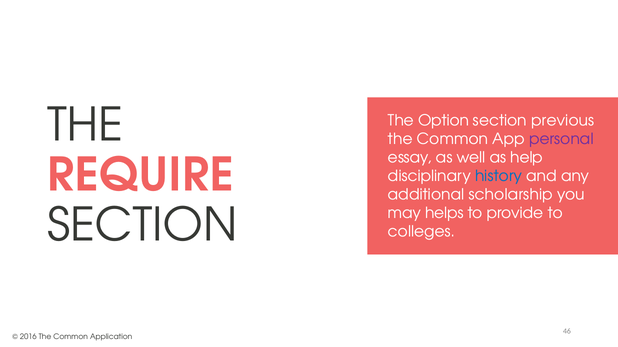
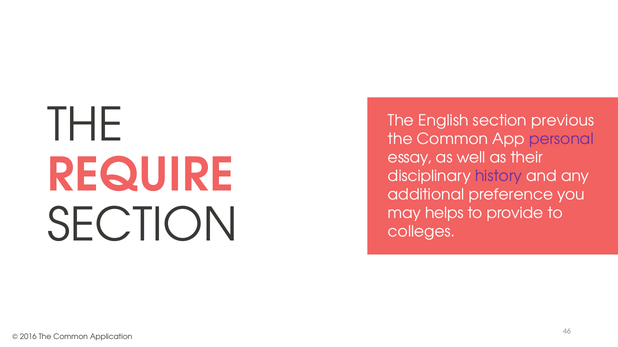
Option: Option -> English (443, 121)
help: help -> their (527, 158)
history colour: blue -> purple (499, 177)
scholarship: scholarship -> preference (511, 195)
